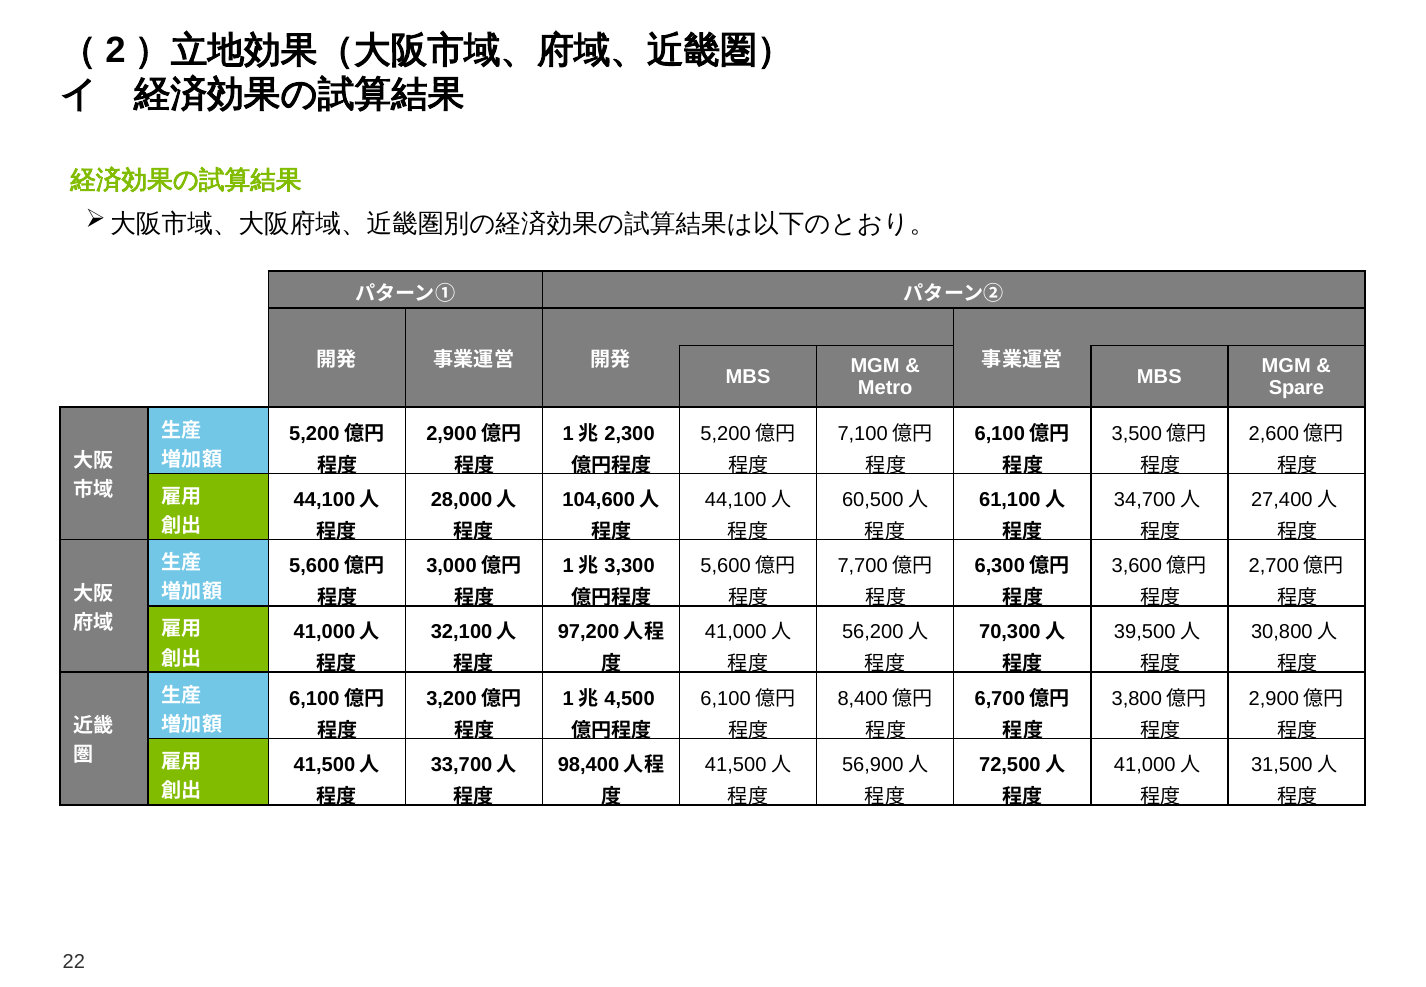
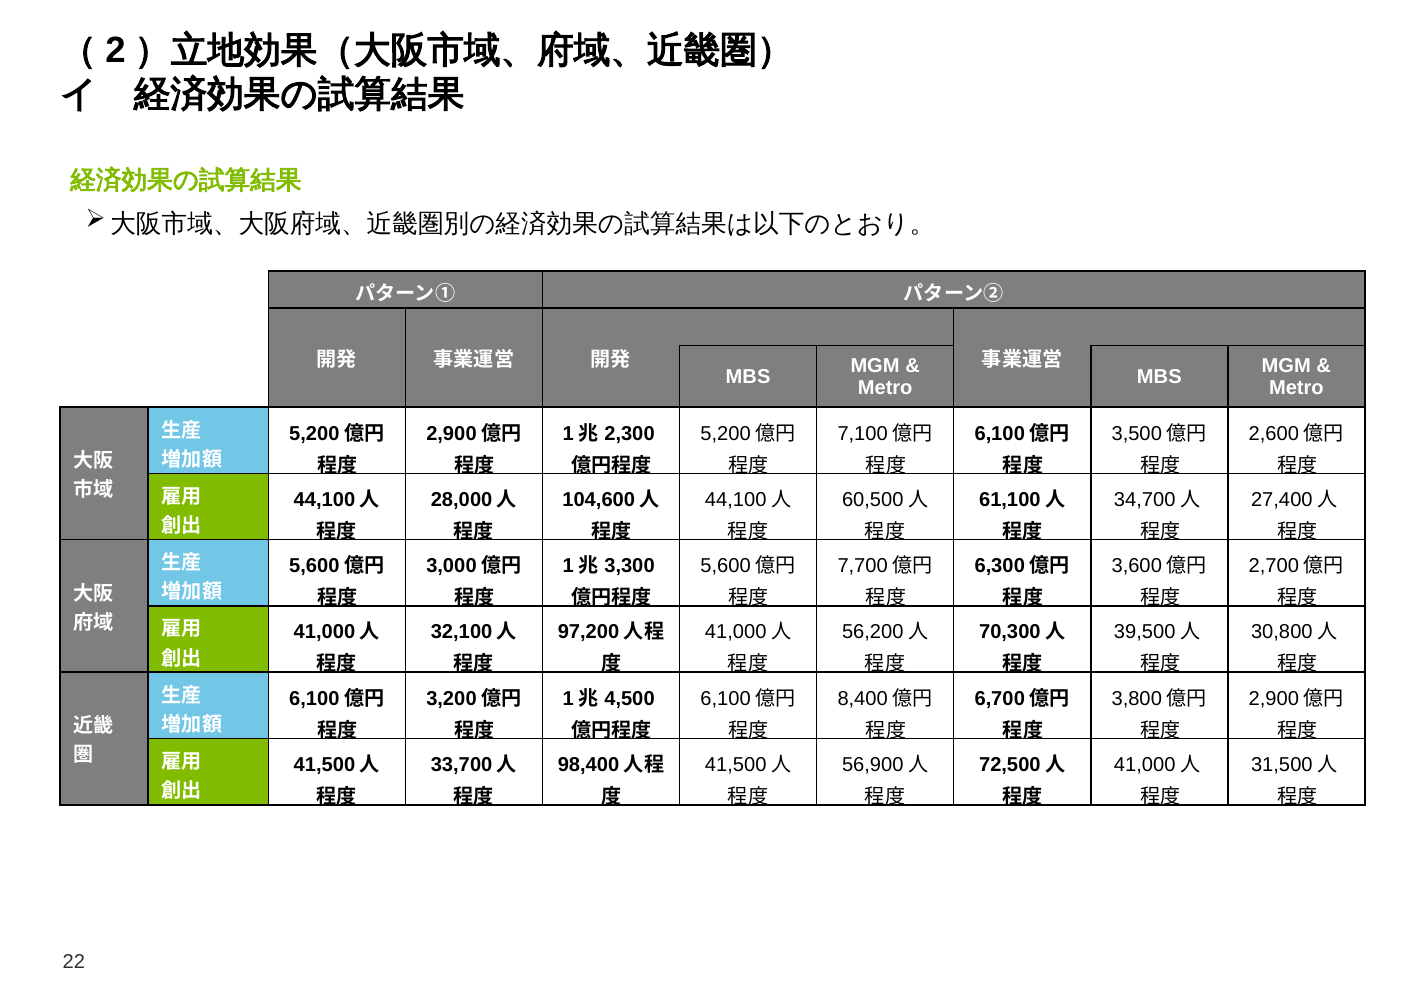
Spare: Spare -> Metro (1296, 388)
